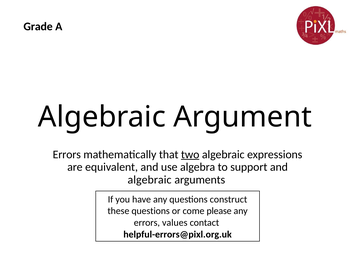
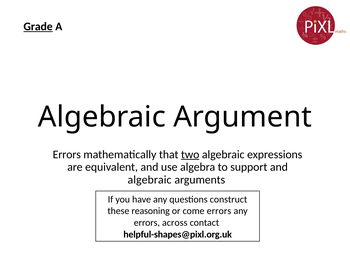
Grade underline: none -> present (38, 27)
these questions: questions -> reasoning (151, 211)
come please: please -> errors (219, 211)
values: values -> across (175, 222)
helpful-errors@pixl.org.uk: helpful-errors@pixl.org.uk -> helpful-shapes@pixl.org.uk (178, 234)
